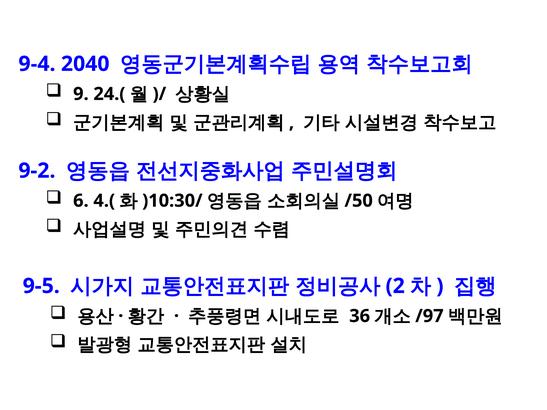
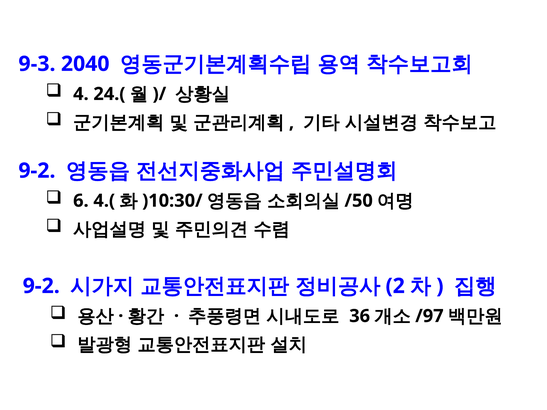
9-4: 9-4 -> 9-3 (37, 64)
9: 9 -> 4 (81, 94)
9-5: 9-5 -> 9-2 (41, 286)
